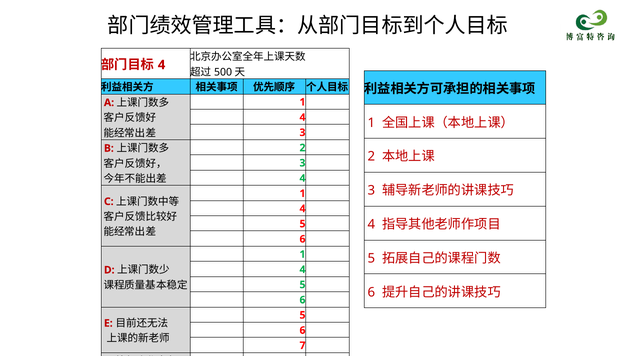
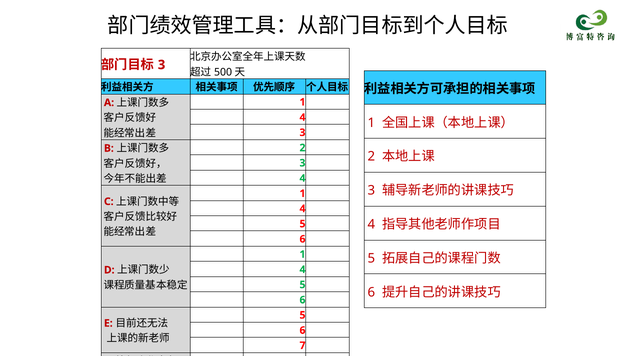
4: 4 -> 3 (162, 65)
